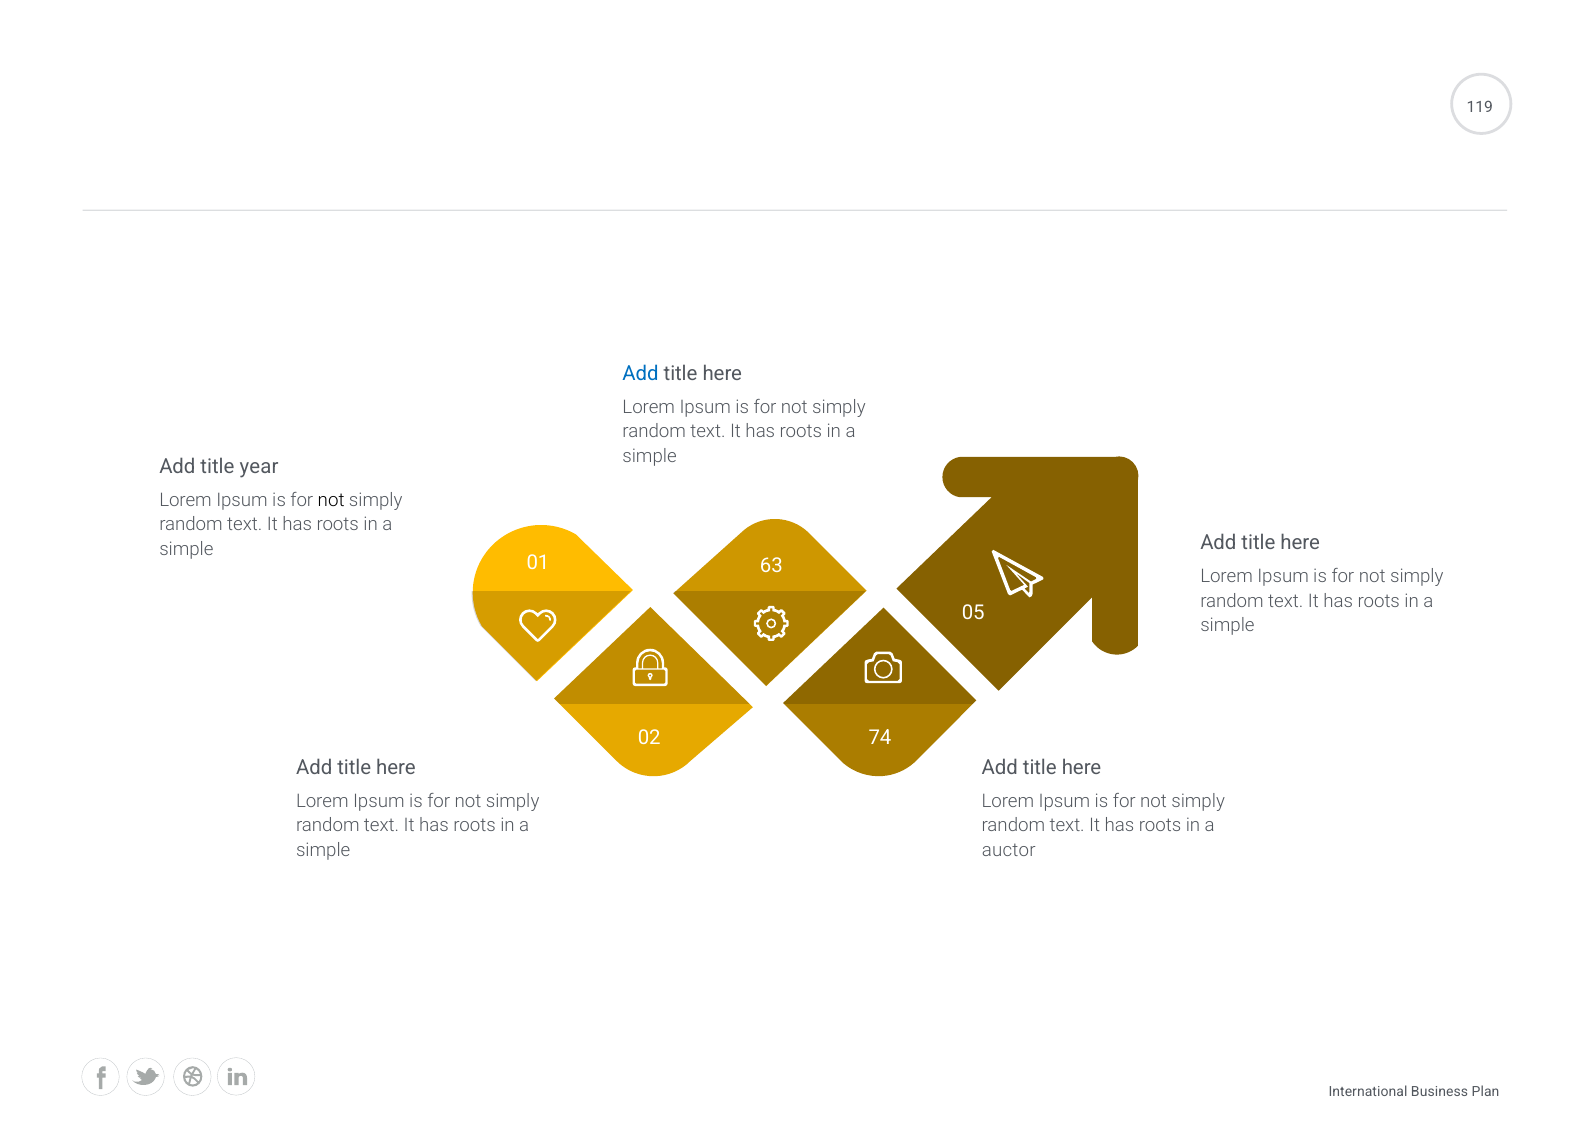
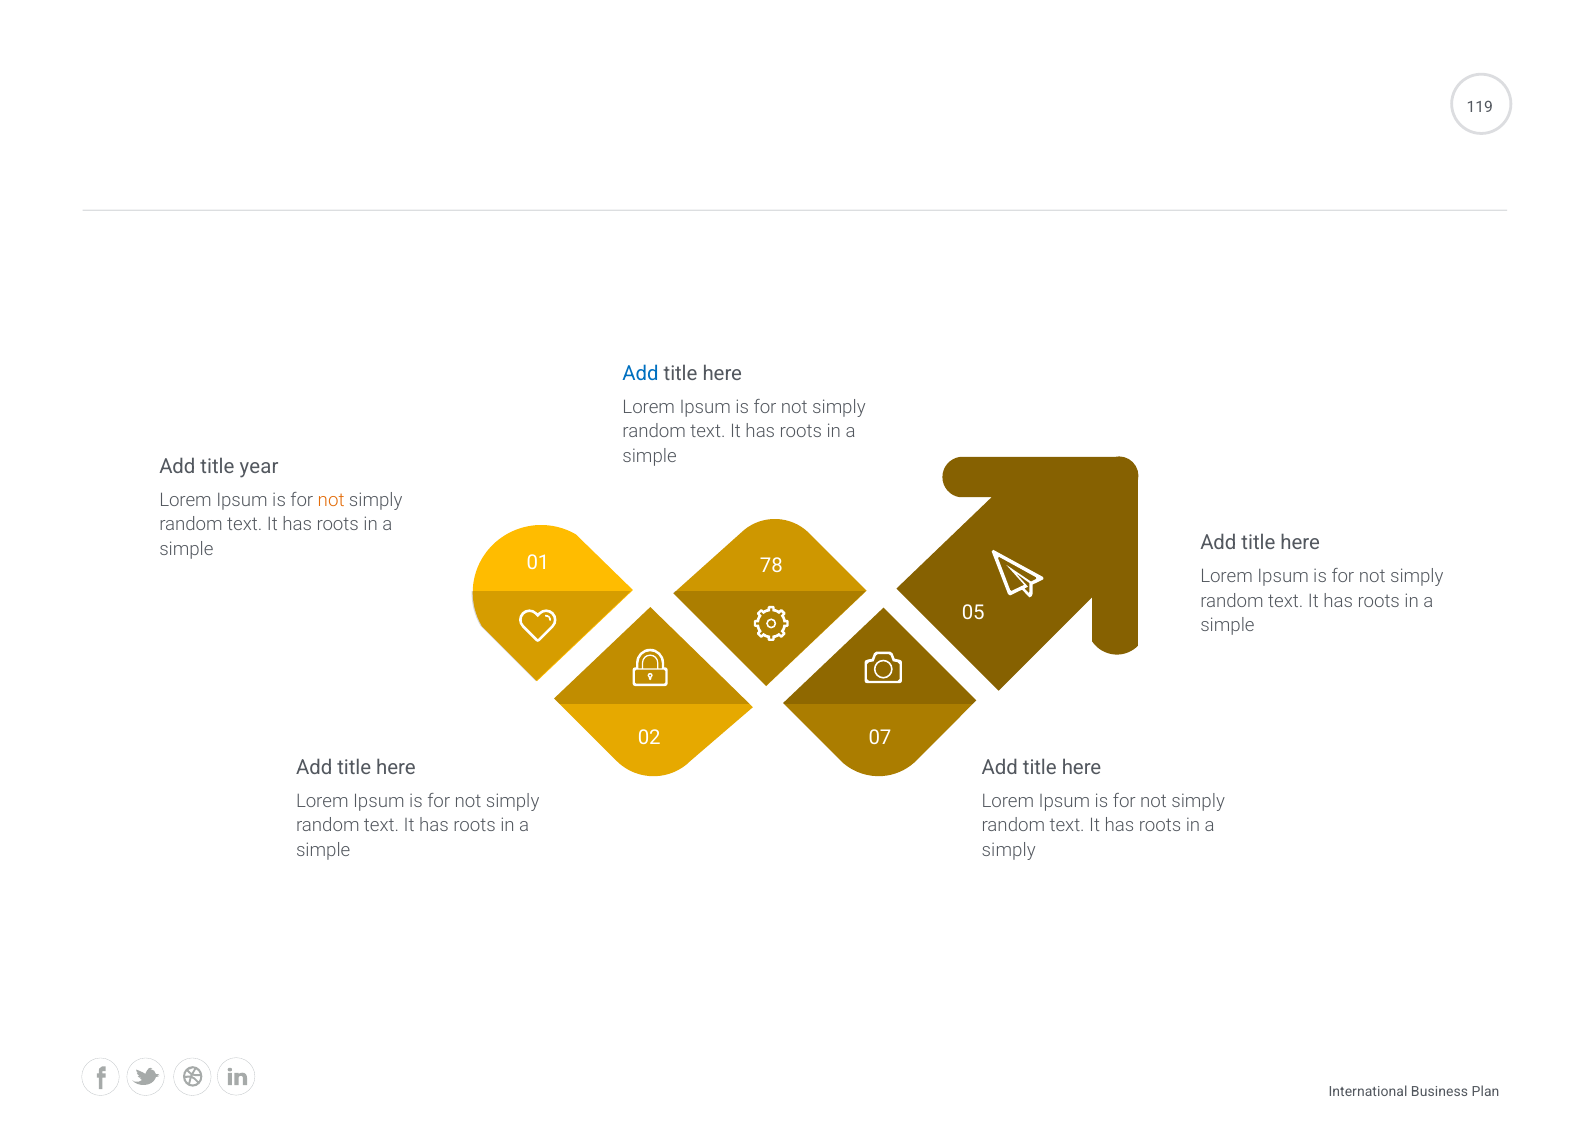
not colour: black -> orange (331, 500)
63: 63 -> 78 (771, 565)
74: 74 -> 07 (880, 737)
auctor: auctor -> simply (1009, 850)
